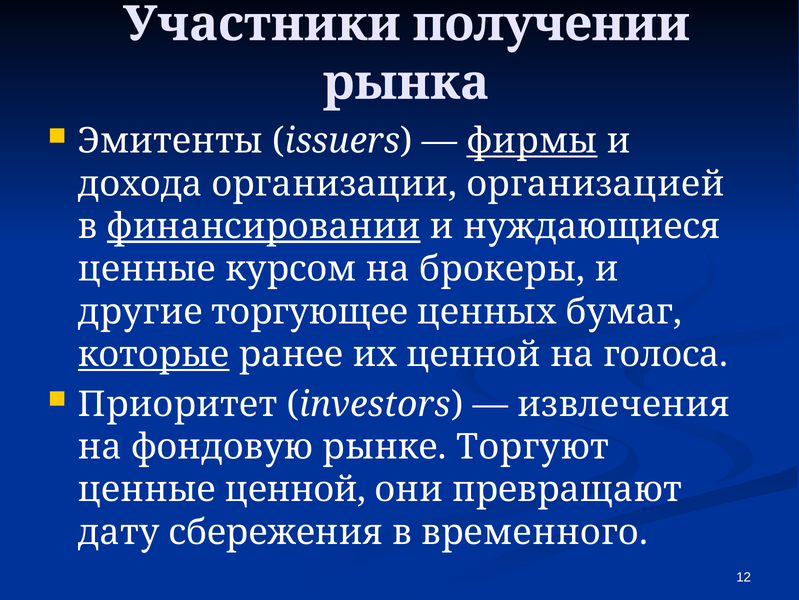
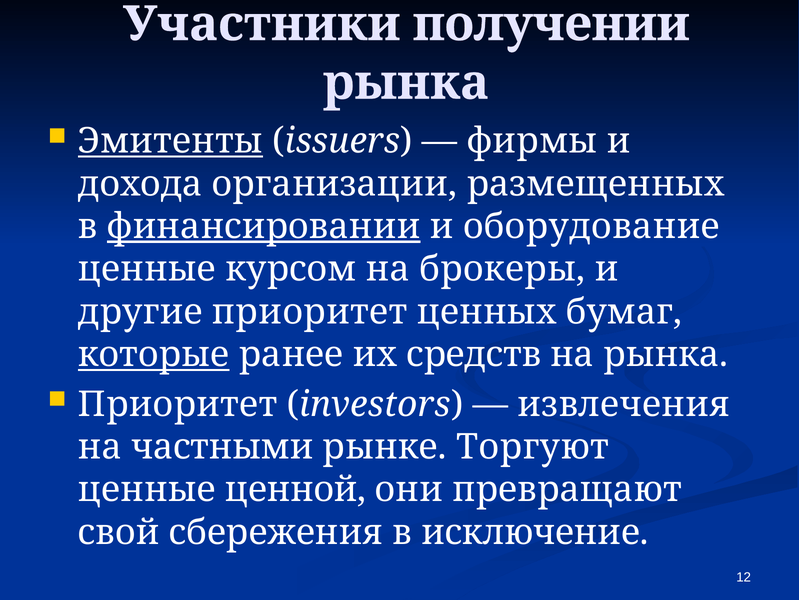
Эмитенты underline: none -> present (170, 141)
фирмы underline: present -> none (532, 141)
организацией: организацией -> размещенных (596, 184)
нуждающиеся: нуждающиеся -> оборудование (591, 226)
другие торгующее: торгующее -> приоритет (310, 311)
их ценной: ценной -> средств (474, 354)
на голоса: голоса -> рынка (666, 354)
фондовую: фондовую -> частными (222, 446)
дату: дату -> свой (119, 532)
временного: временного -> исключение (535, 532)
